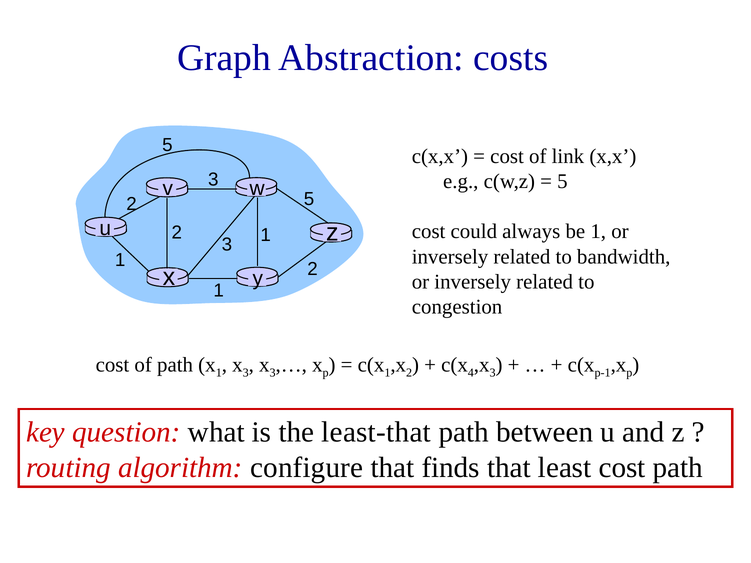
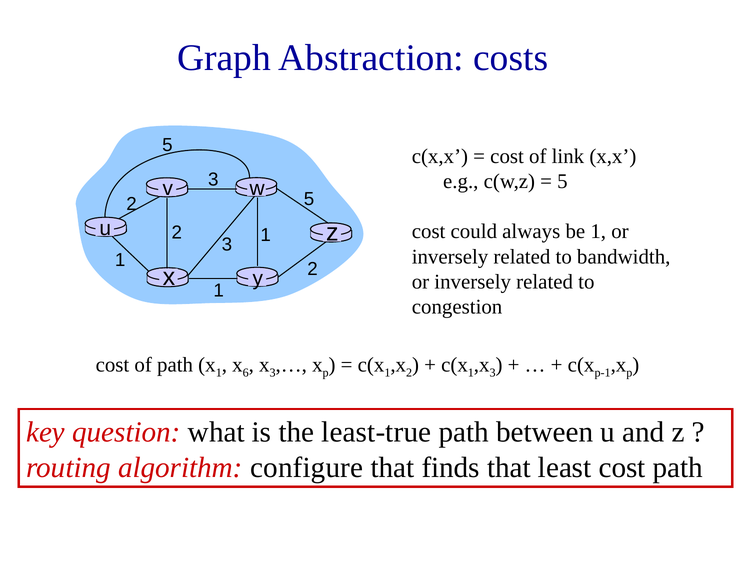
3: 3 -> 6 (246, 373)
4: 4 -> 1 (471, 373)
least-that: least-that -> least-true (376, 433)
